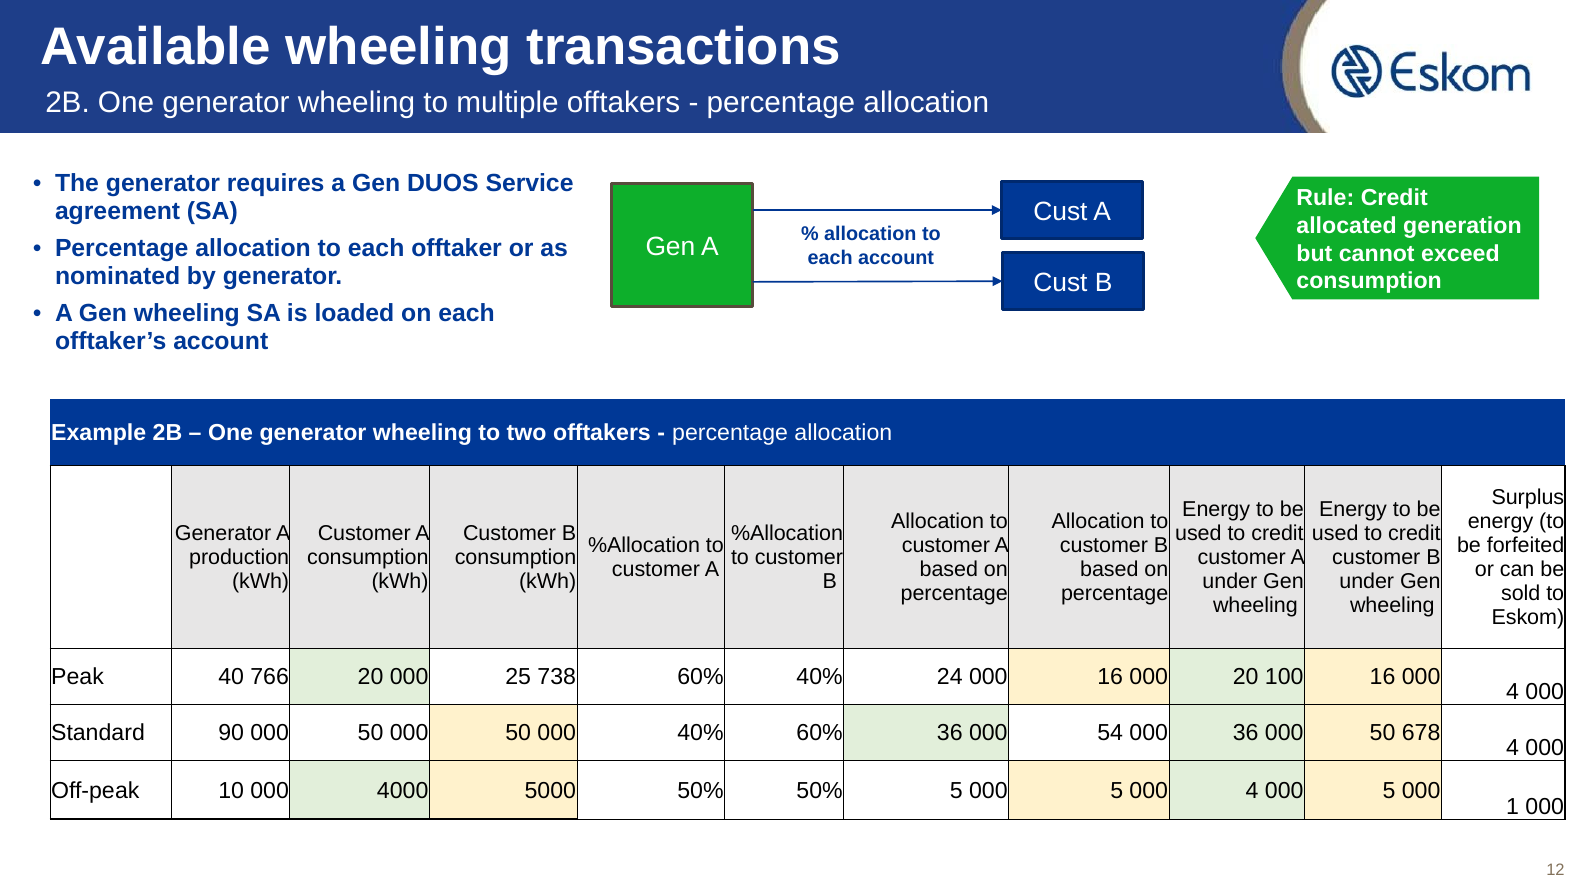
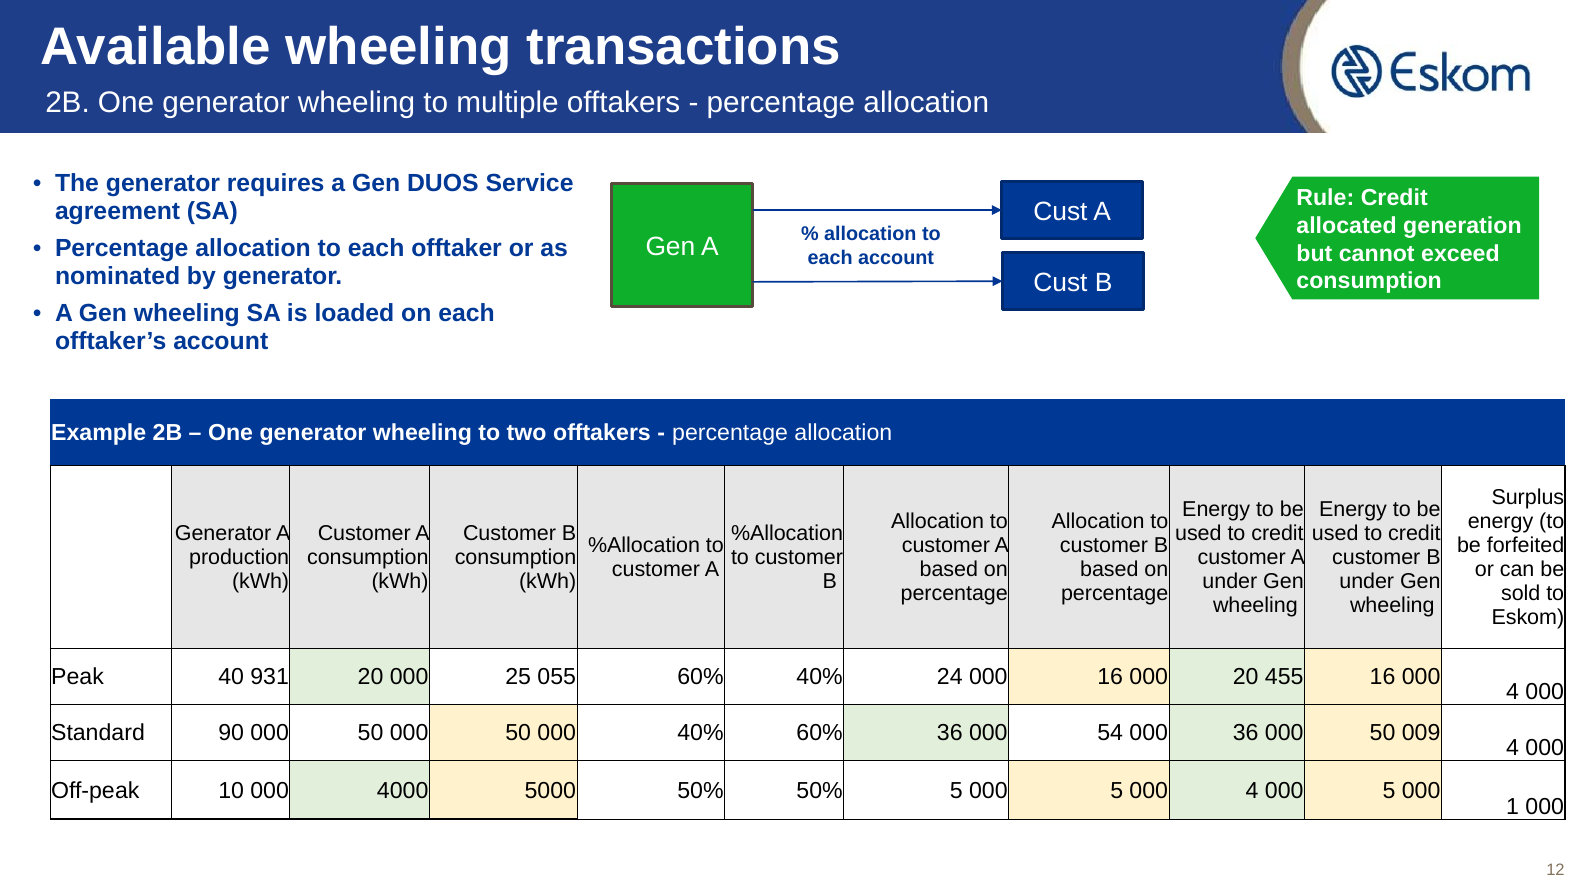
766: 766 -> 931 (270, 677)
738: 738 -> 055 (557, 677)
100: 100 -> 455 (1284, 677)
678: 678 -> 009 (1421, 733)
